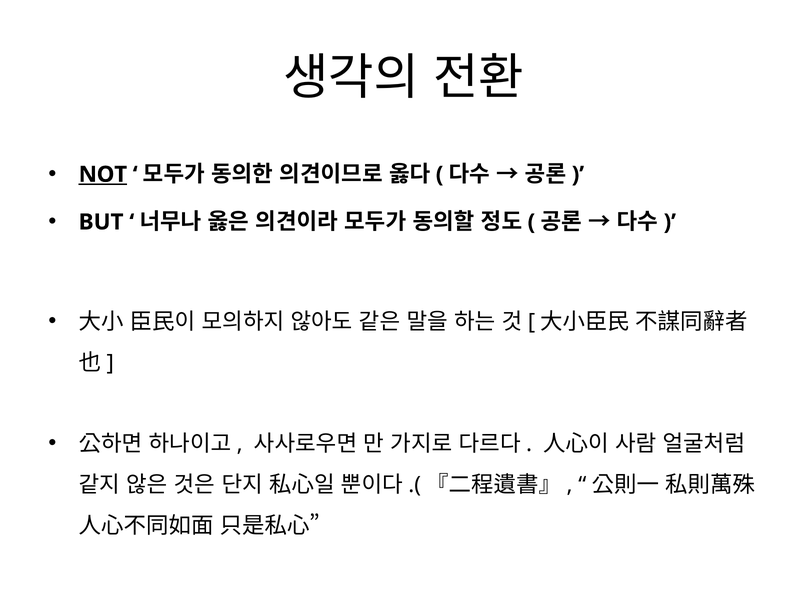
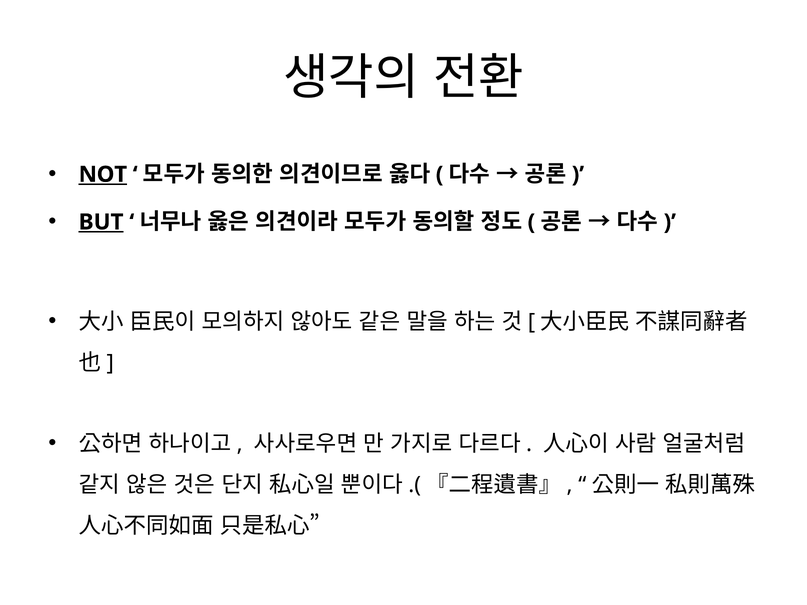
BUT underline: none -> present (101, 222)
